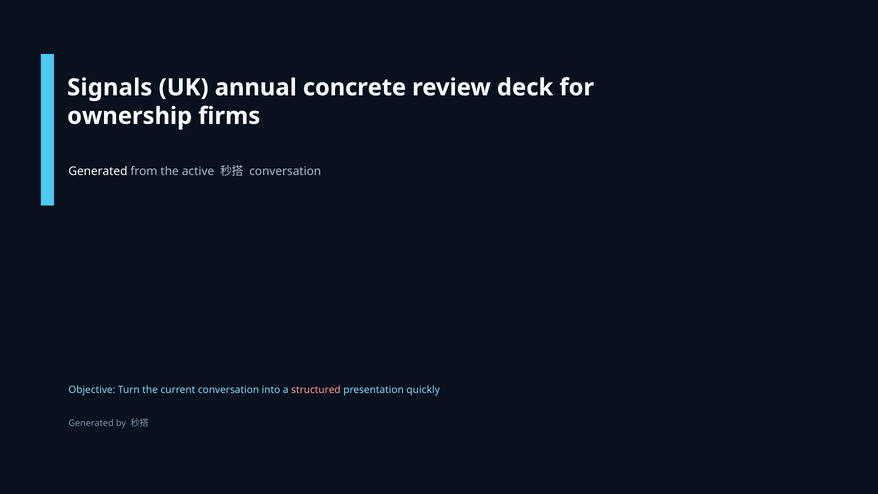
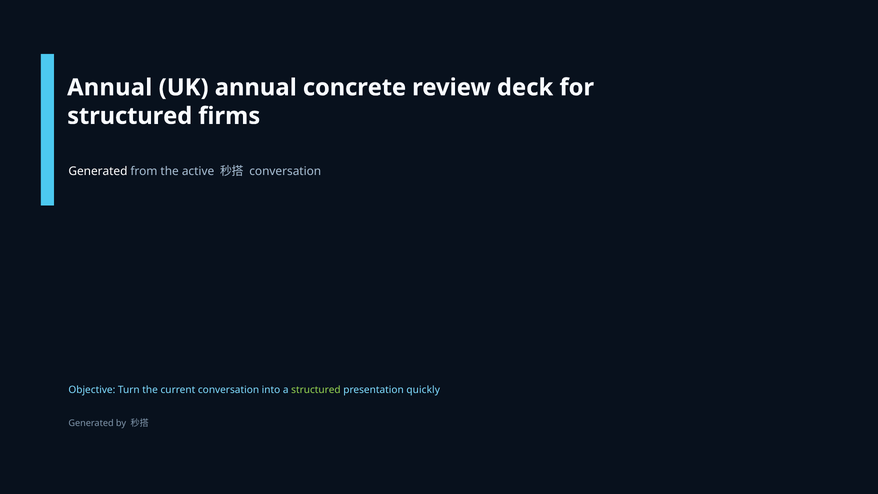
Signals: Signals -> Annual (110, 87)
ownership: ownership -> structured (130, 116)
structured colour: pink -> light green (316, 390)
